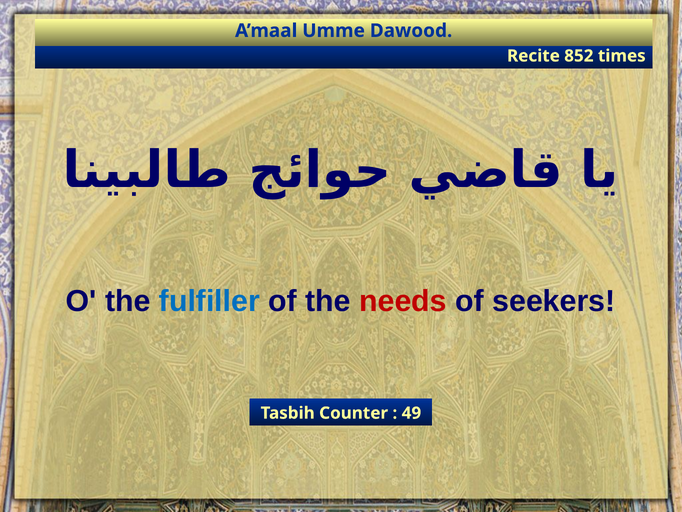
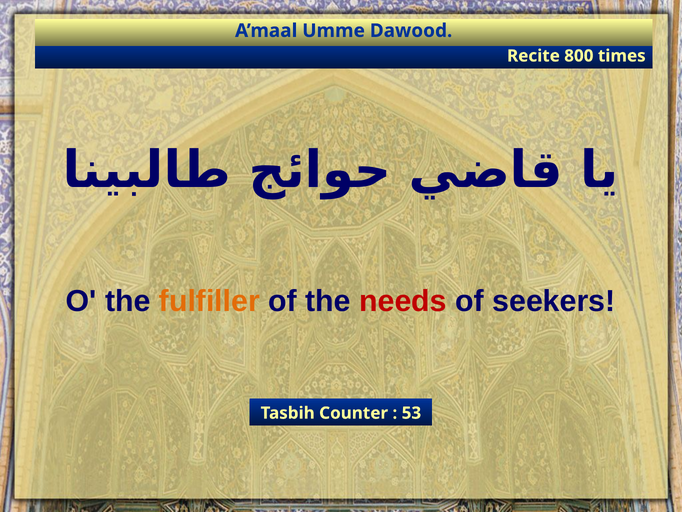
852: 852 -> 800 (579, 56)
fulfiller colour: blue -> orange (209, 301)
49: 49 -> 53 (411, 413)
